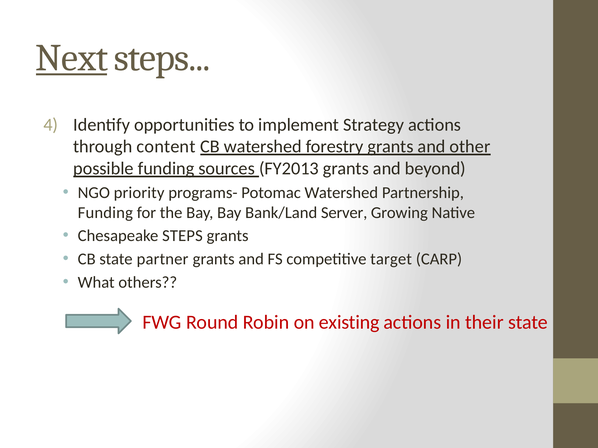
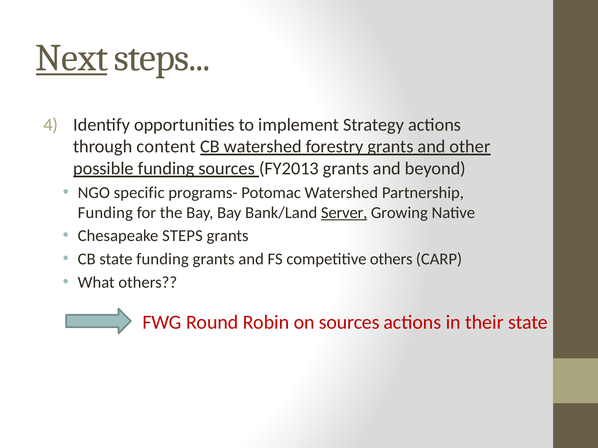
priority: priority -> specific (139, 193)
Server underline: none -> present (344, 213)
state partner: partner -> funding (163, 259)
competitive target: target -> others (391, 259)
on existing: existing -> sources (349, 323)
